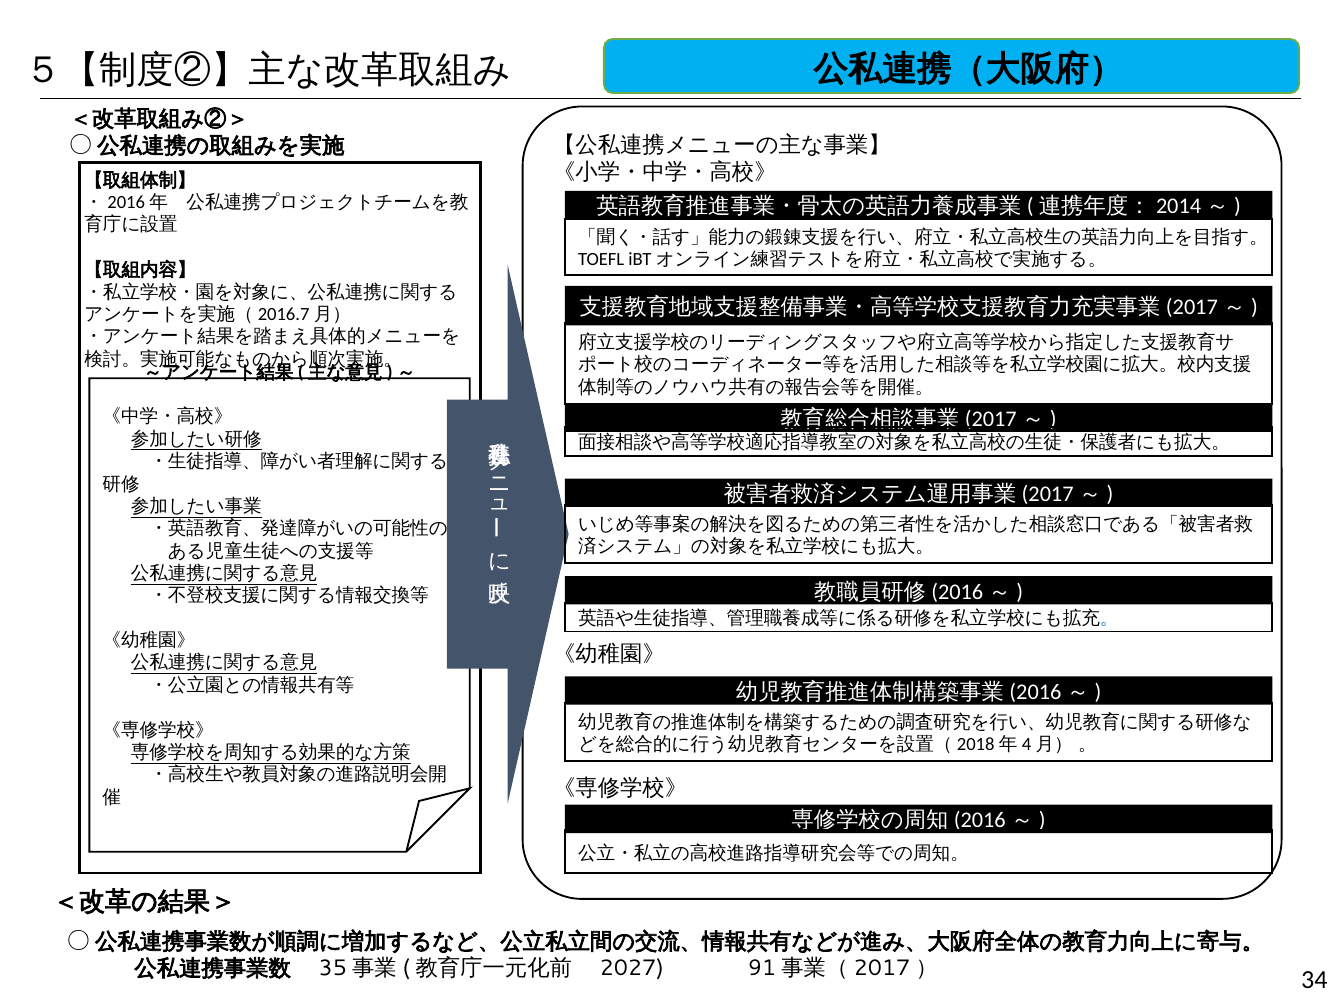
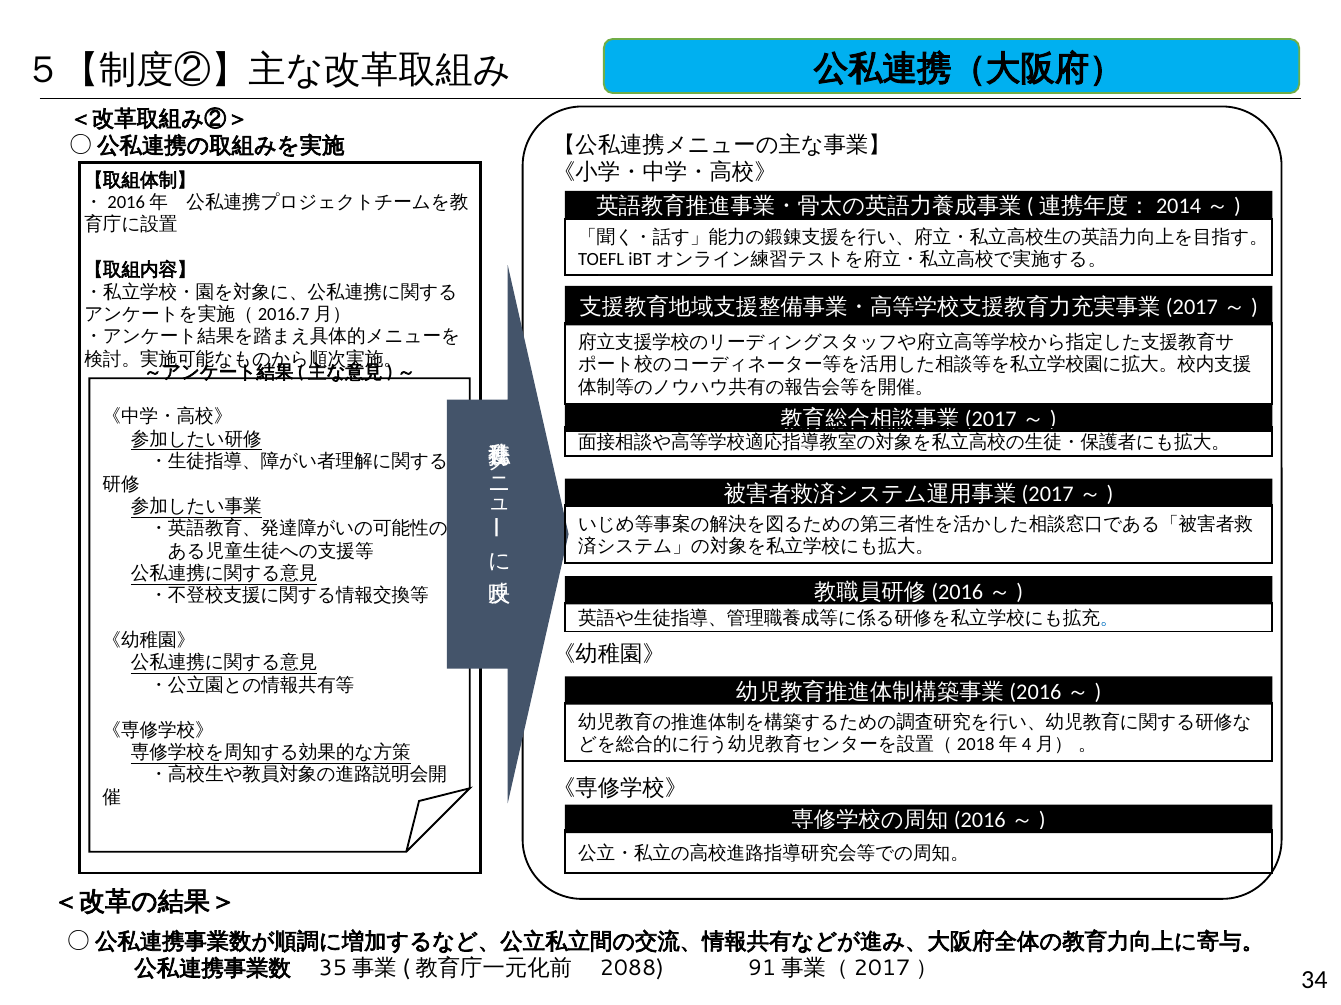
2027: 2027 -> 2088 (632, 969)
